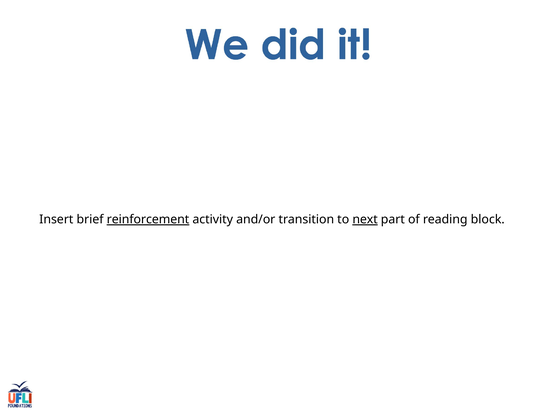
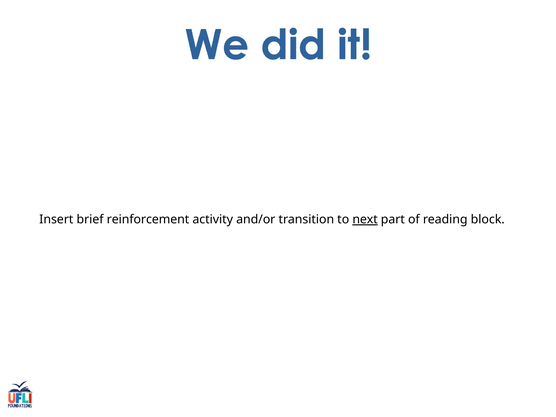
reinforcement underline: present -> none (148, 220)
